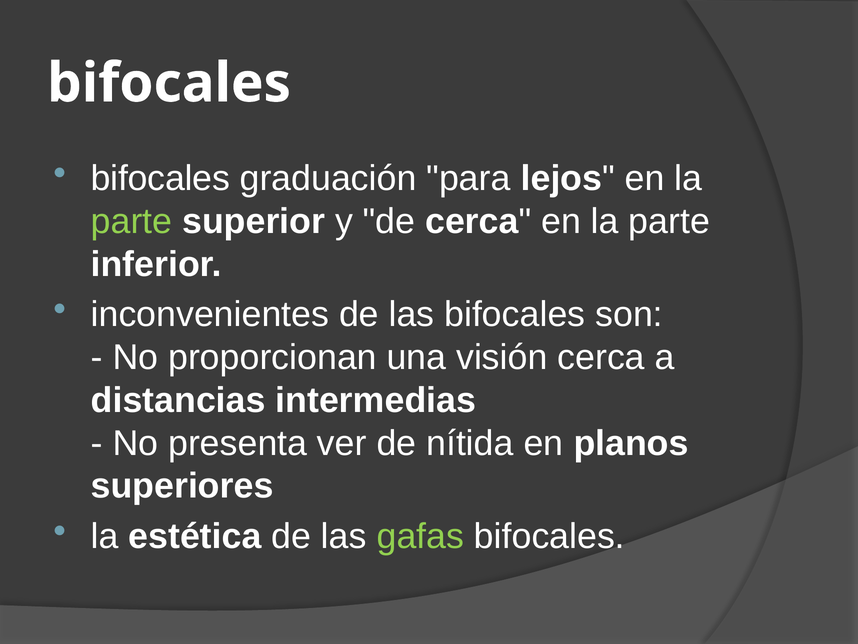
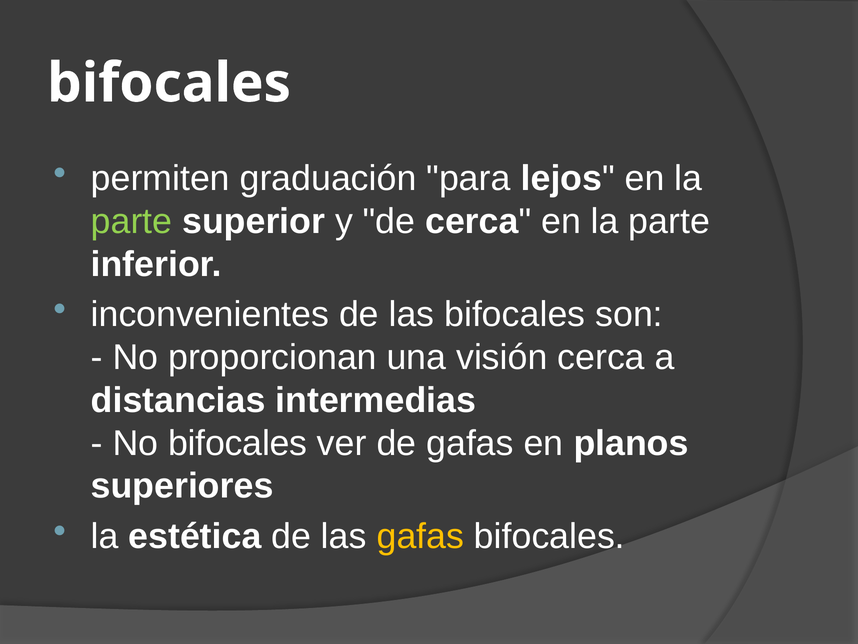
bifocales: bifocales -> permiten (160, 178)
No presenta: presenta -> bifocales (238, 443)
de nítida: nítida -> gafas (470, 443)
gafas colour: light green -> yellow (420, 536)
